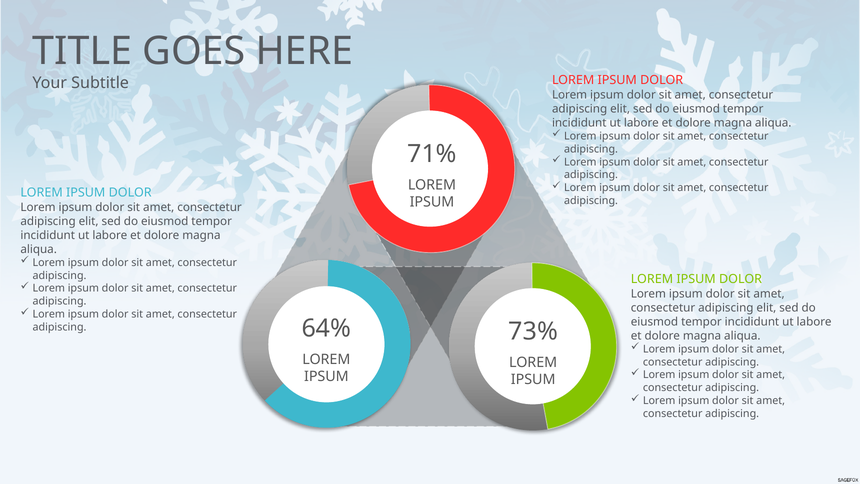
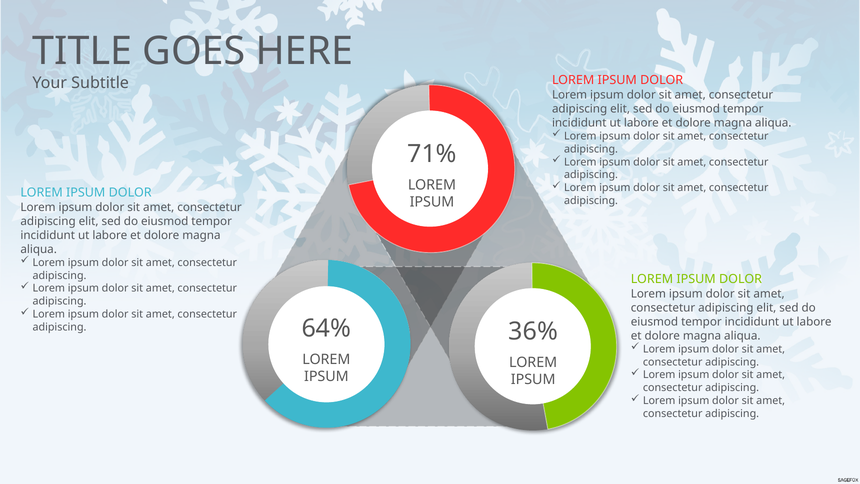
73%: 73% -> 36% (533, 331)
